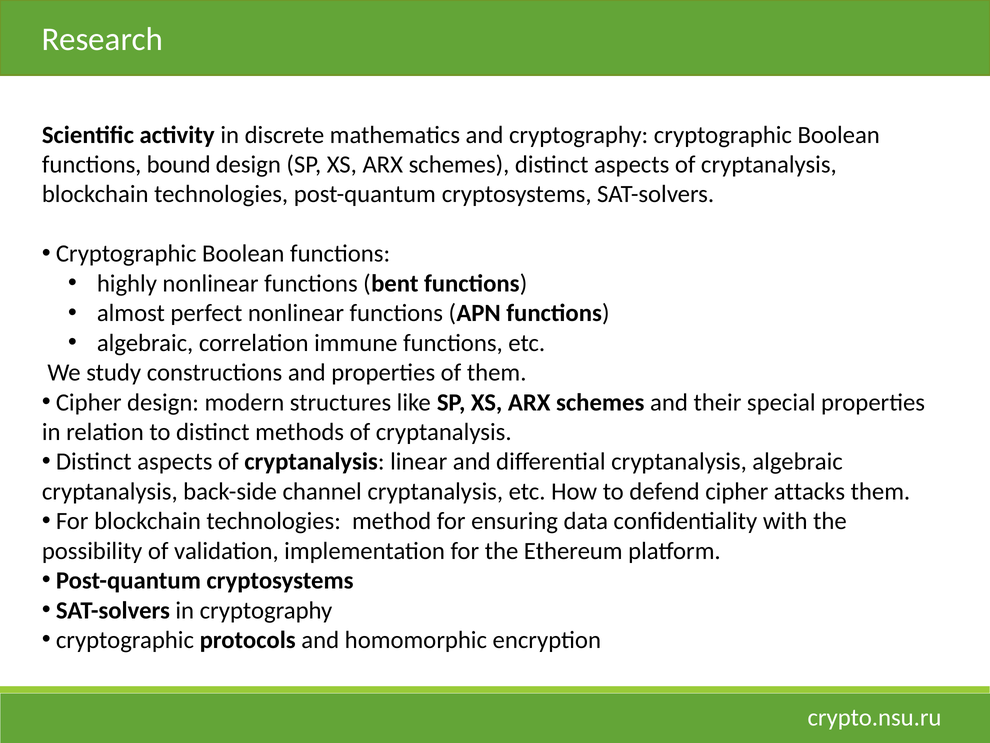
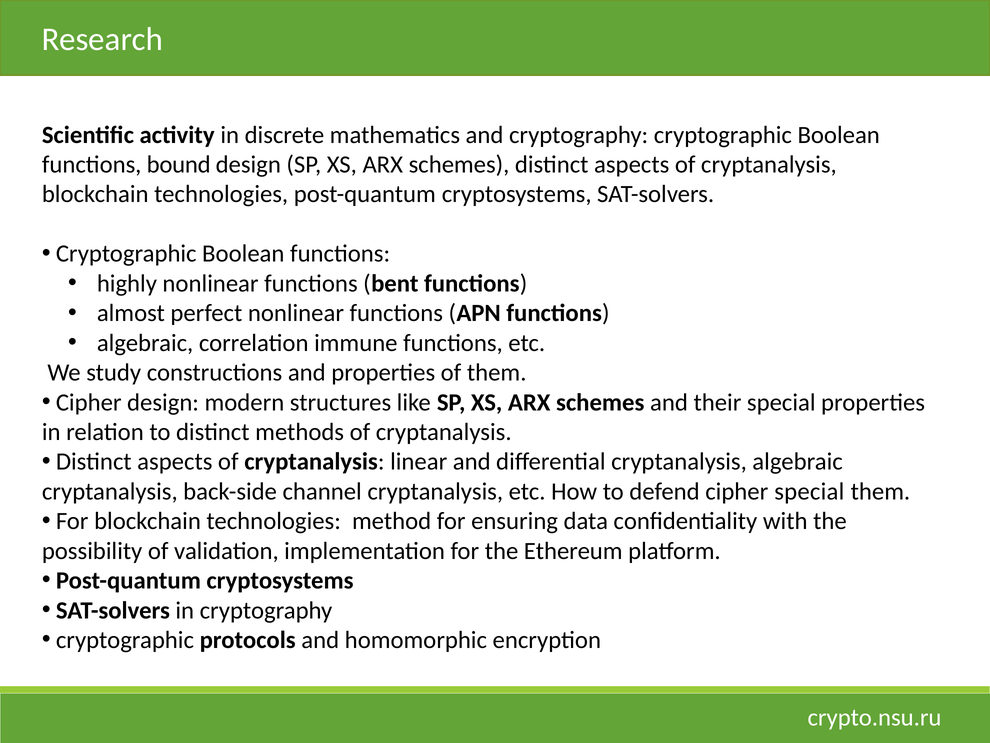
cipher attacks: attacks -> special (809, 491)
